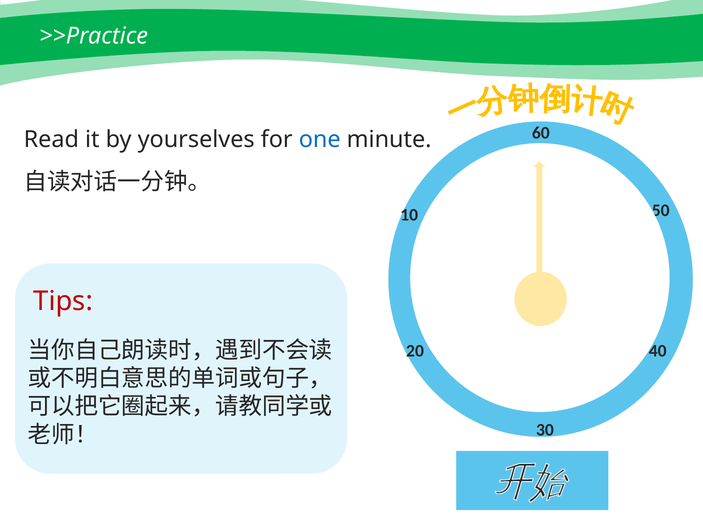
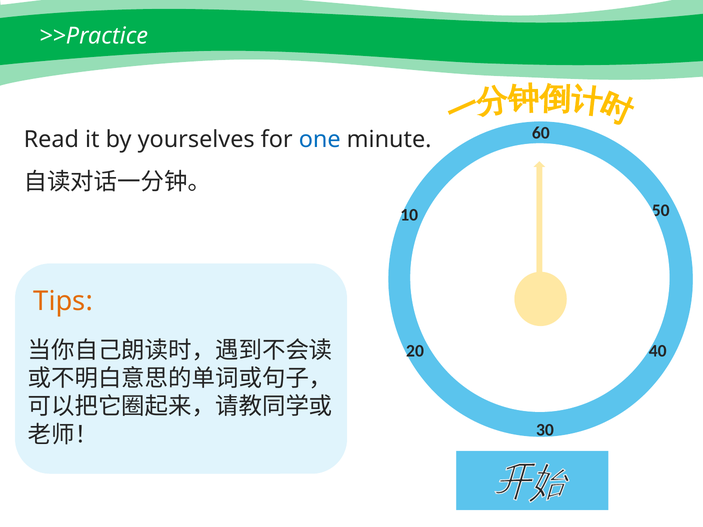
Tips colour: red -> orange (63, 301)
